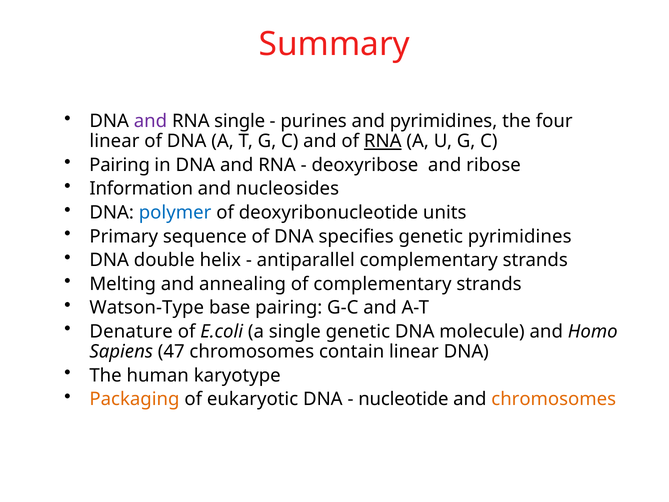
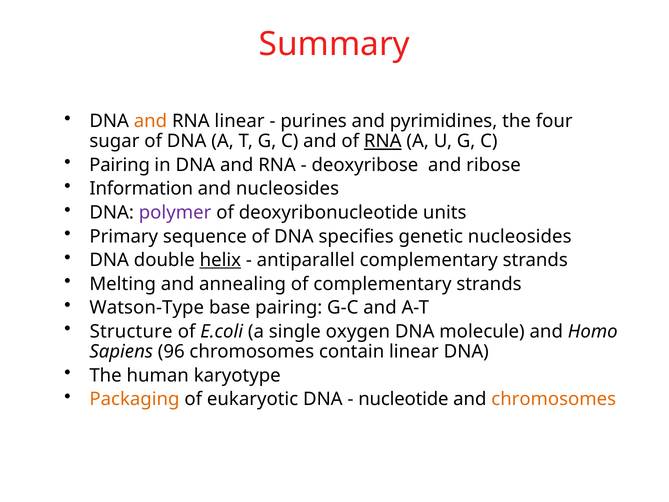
and colour: purple -> orange (150, 121)
RNA single: single -> linear (240, 121)
linear: linear -> sugar (114, 141)
polymer colour: blue -> purple (175, 212)
genetic pyrimidines: pyrimidines -> nucleosides (520, 236)
helix underline: none -> present (220, 260)
Denature: Denature -> Structure (131, 331)
single genetic: genetic -> oxygen (358, 331)
47: 47 -> 96 (171, 351)
